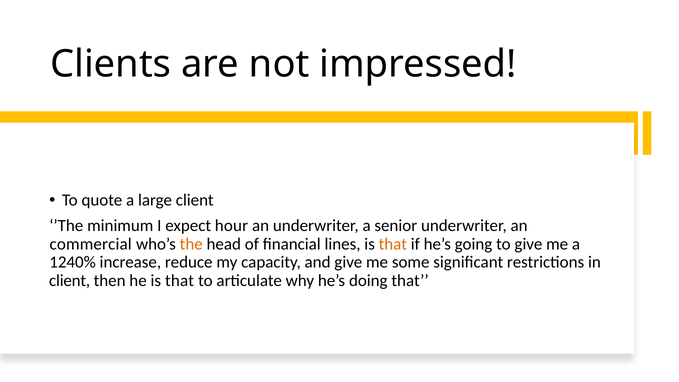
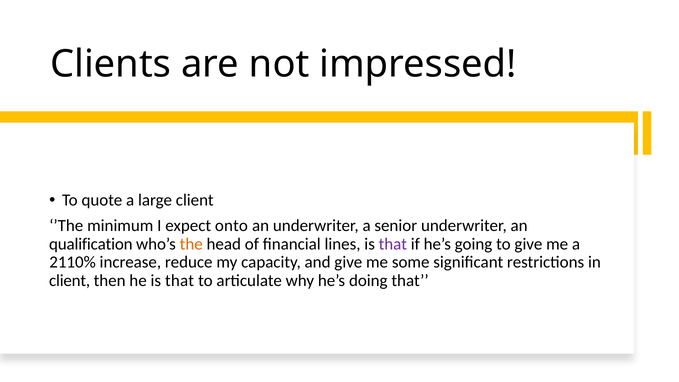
hour: hour -> onto (231, 226)
commercial: commercial -> qualification (91, 244)
that colour: orange -> purple (393, 244)
1240%: 1240% -> 2110% (73, 262)
